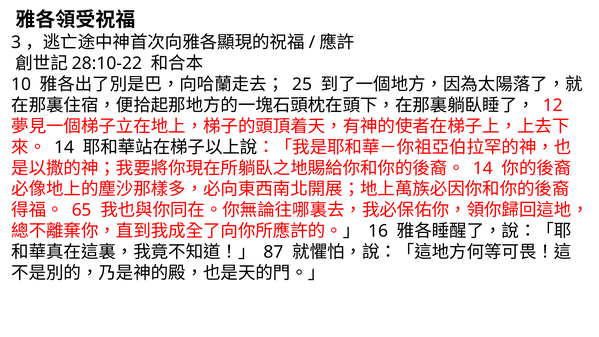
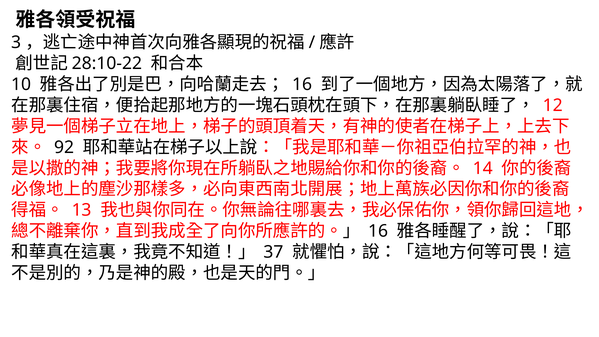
25: 25 -> 16 (302, 84)
14: 14 -> 92 (64, 147)
65: 65 -> 13 (82, 210)
87: 87 -> 37 (274, 252)
